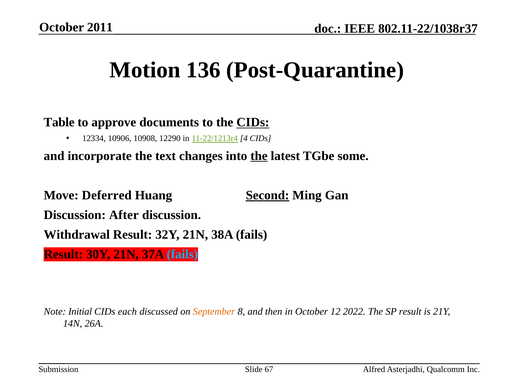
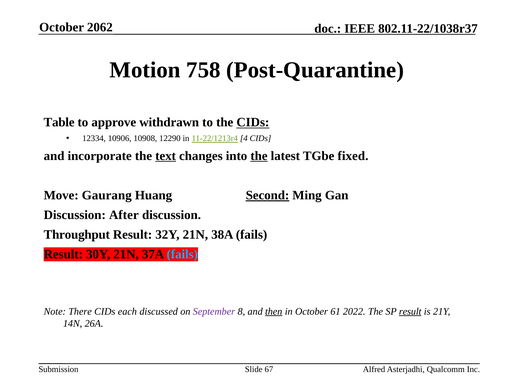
2011: 2011 -> 2062 (100, 27)
136: 136 -> 758 (203, 70)
documents: documents -> withdrawn (169, 123)
text underline: none -> present (166, 156)
some: some -> fixed (353, 156)
Deferred: Deferred -> Gaurang (107, 196)
Withdrawal: Withdrawal -> Throughput (77, 235)
Initial: Initial -> There (80, 312)
September colour: orange -> purple (214, 312)
then underline: none -> present (274, 312)
12: 12 -> 61 (335, 312)
result underline: none -> present (410, 312)
